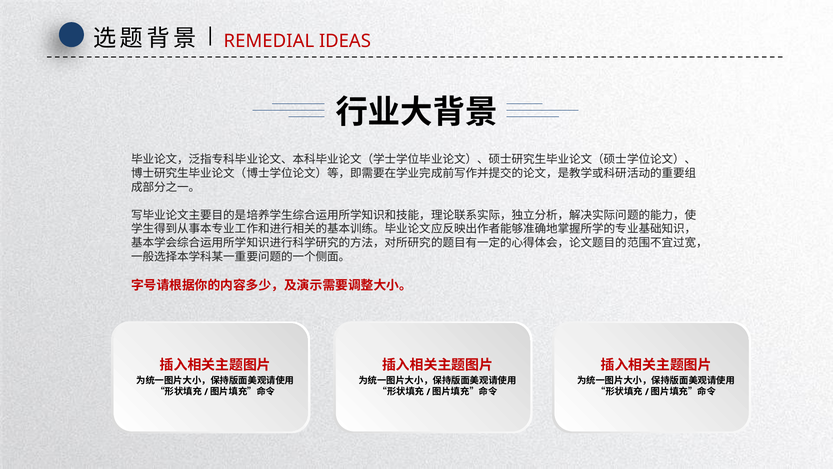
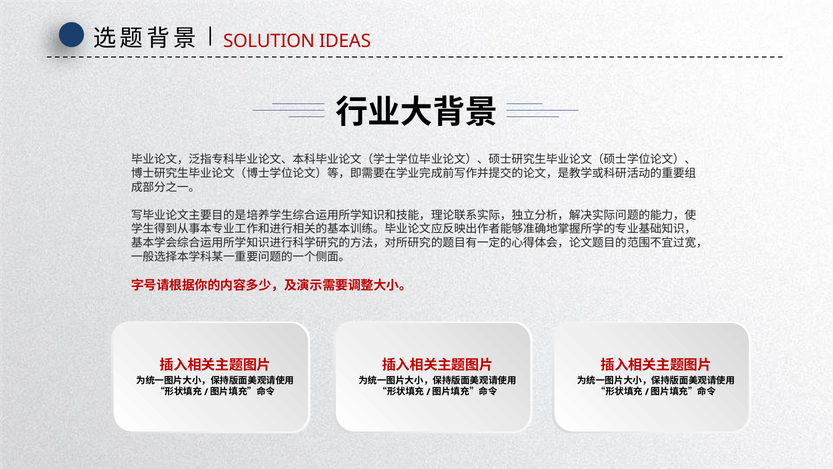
REMEDIAL: REMEDIAL -> SOLUTION (269, 41)
